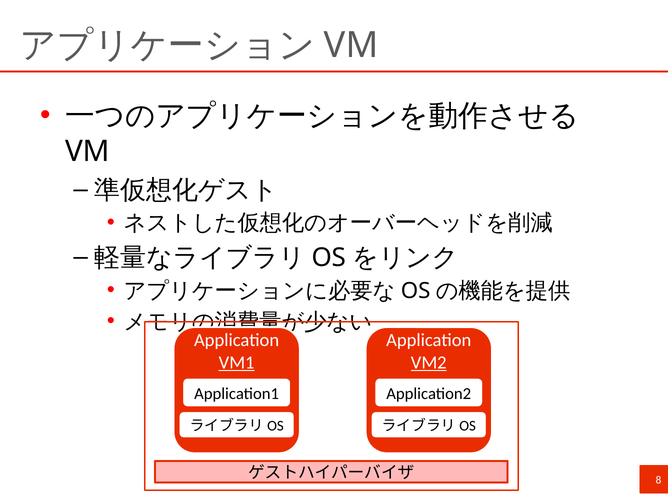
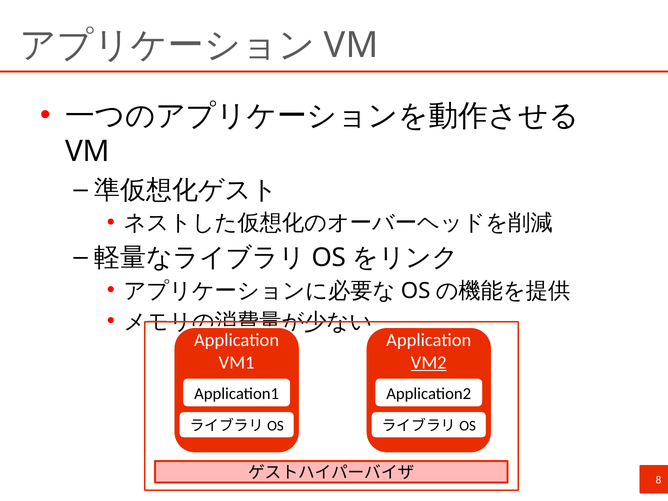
VM1 underline: present -> none (237, 363)
